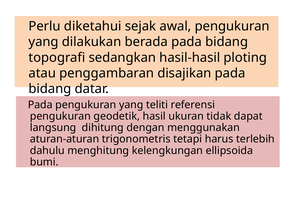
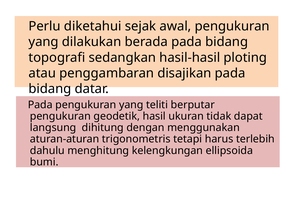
referensi: referensi -> berputar (193, 105)
